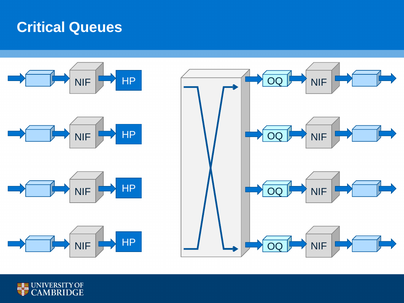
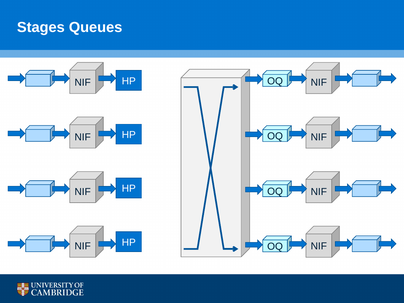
Critical: Critical -> Stages (41, 27)
